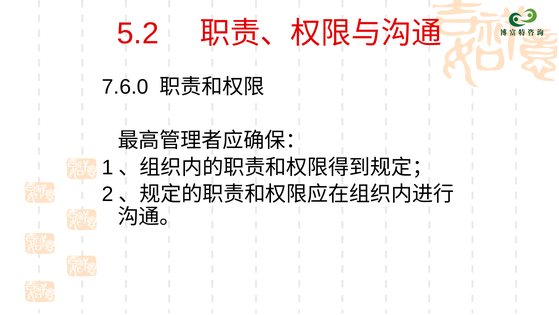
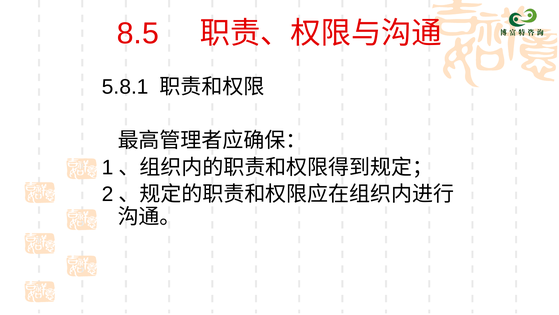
5.2: 5.2 -> 8.5 (138, 34)
7.6.0: 7.6.0 -> 5.8.1 (125, 87)
